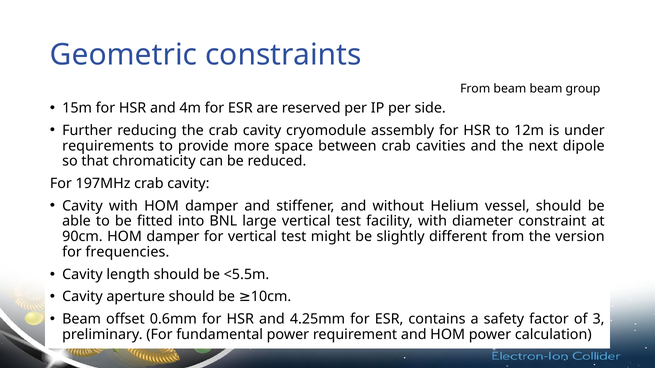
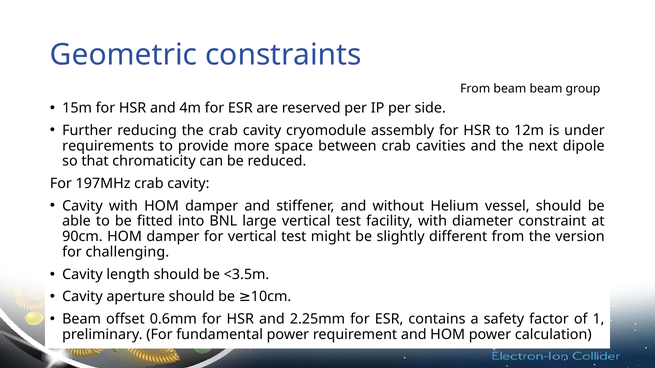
frequencies: frequencies -> challenging (127, 252)
<5.5m: <5.5m -> <3.5m (246, 275)
4.25mm: 4.25mm -> 2.25mm (317, 319)
3: 3 -> 1 (599, 319)
